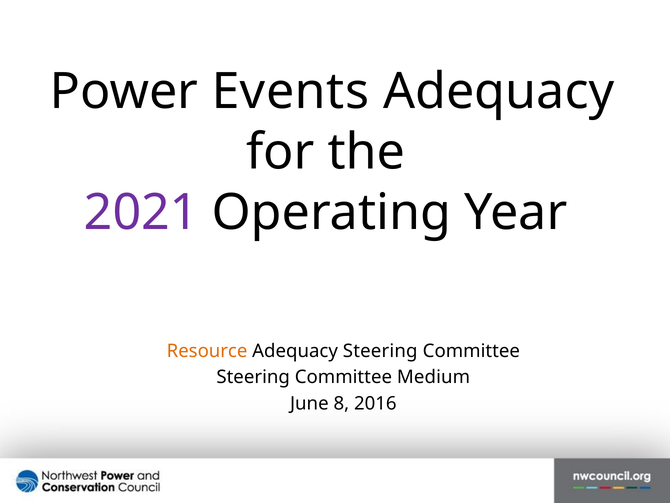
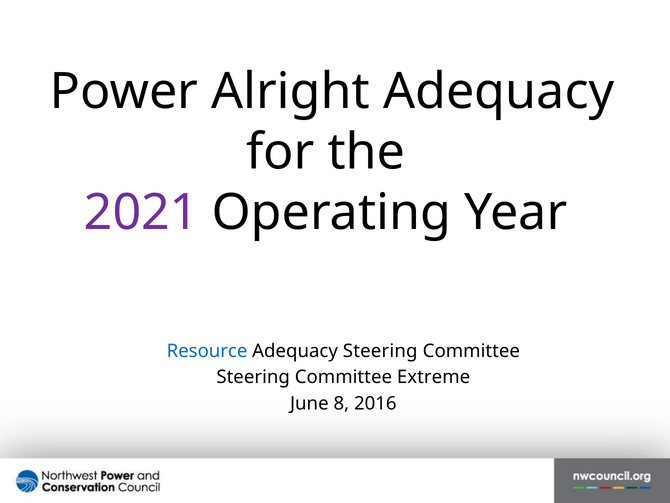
Events: Events -> Alright (291, 92)
Resource colour: orange -> blue (207, 351)
Medium: Medium -> Extreme (434, 377)
